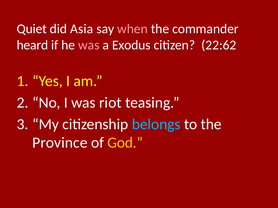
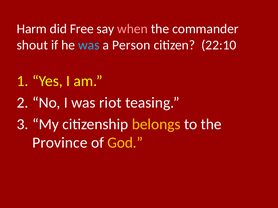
Quiet: Quiet -> Harm (32, 29)
Asia: Asia -> Free (82, 29)
heard: heard -> shout (32, 45)
was colour: pink -> light blue (89, 45)
Exodus: Exodus -> Person (131, 45)
22:62: 22:62 -> 22:10 (219, 45)
belongs colour: light blue -> yellow (156, 124)
